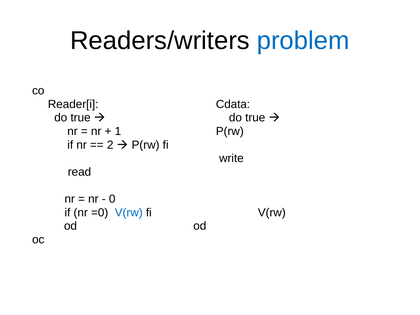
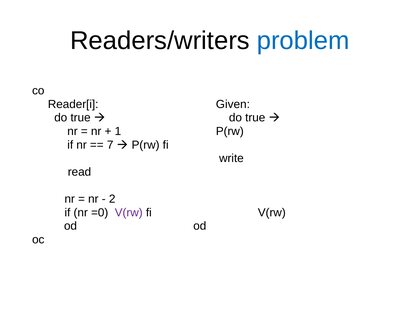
Cdata: Cdata -> Given (233, 104)
2: 2 -> 7 (110, 145)
0: 0 -> 2 (112, 199)
V(rw colour: blue -> purple (129, 213)
